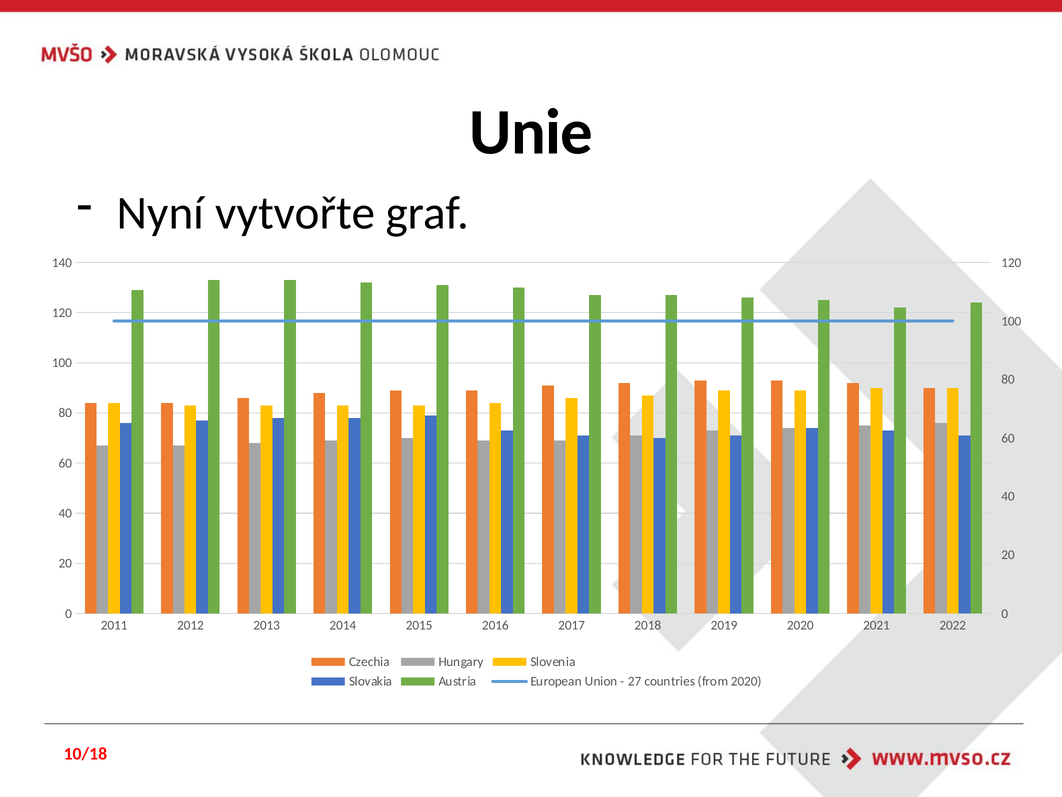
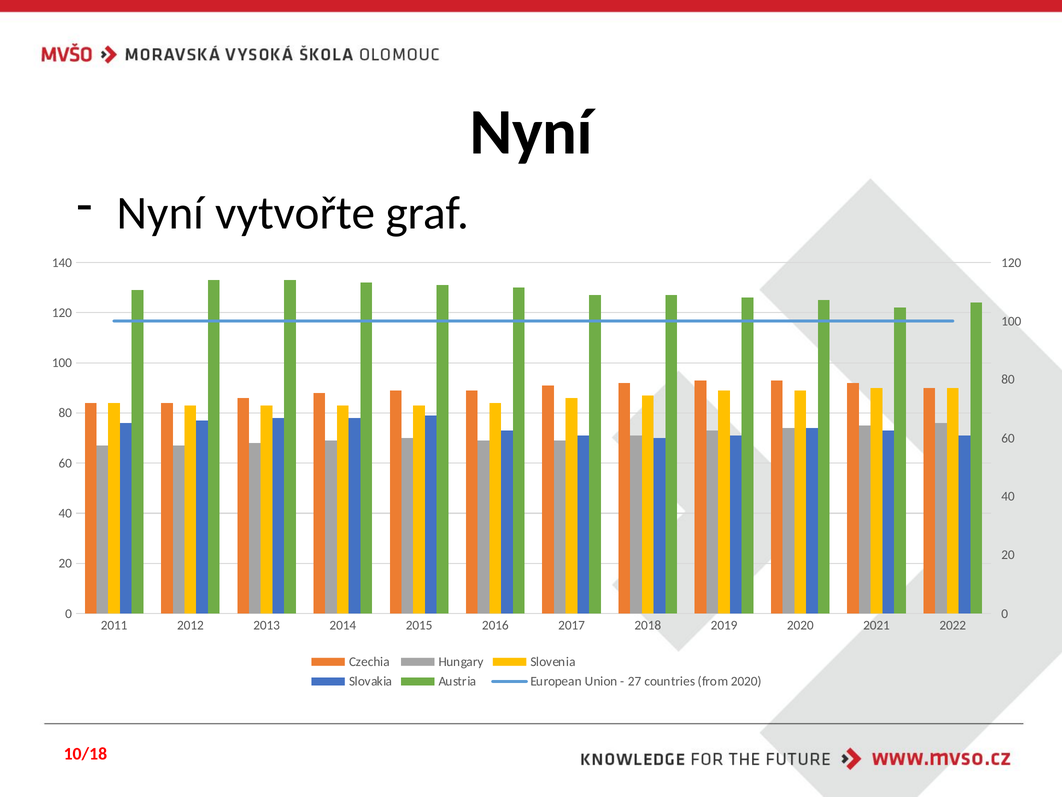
Unie: Unie -> Nyní (531, 132)
